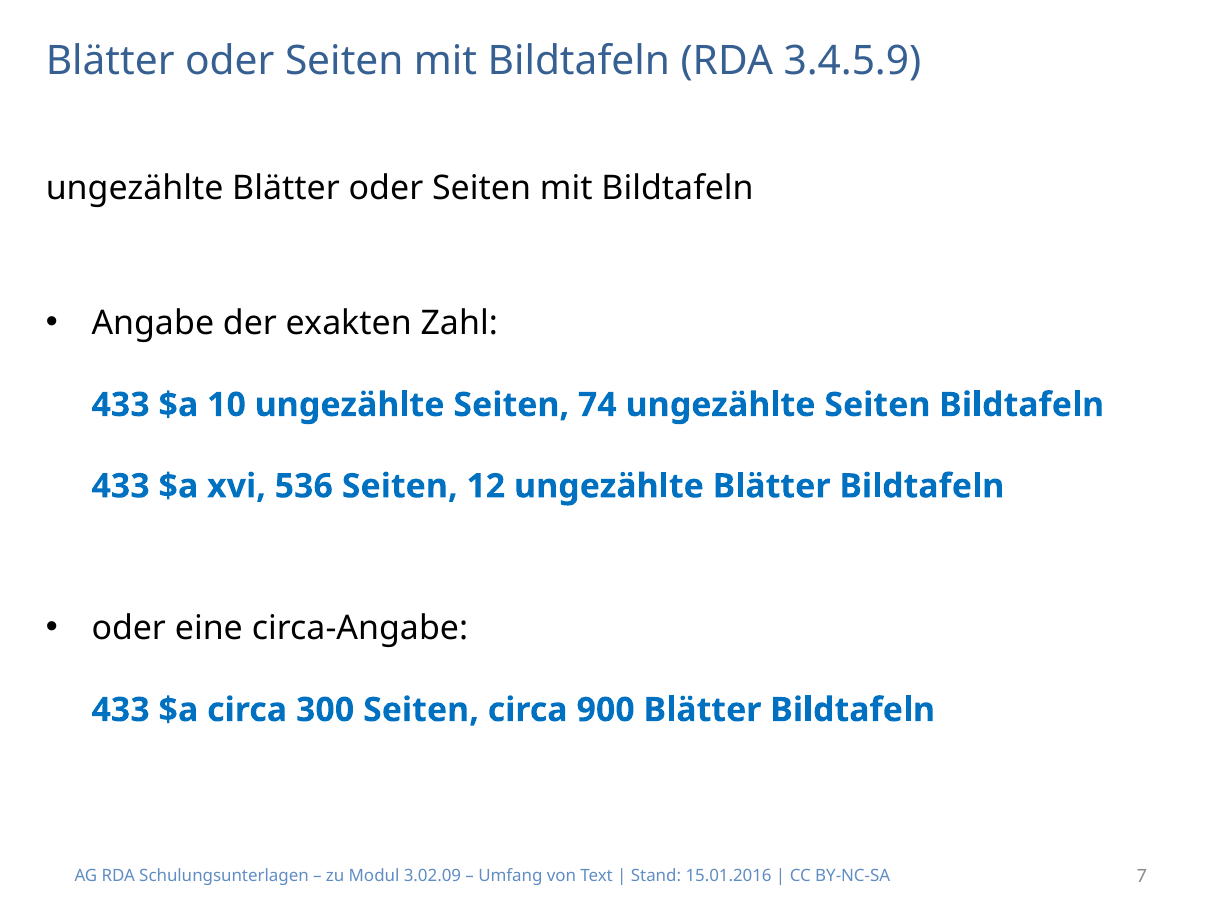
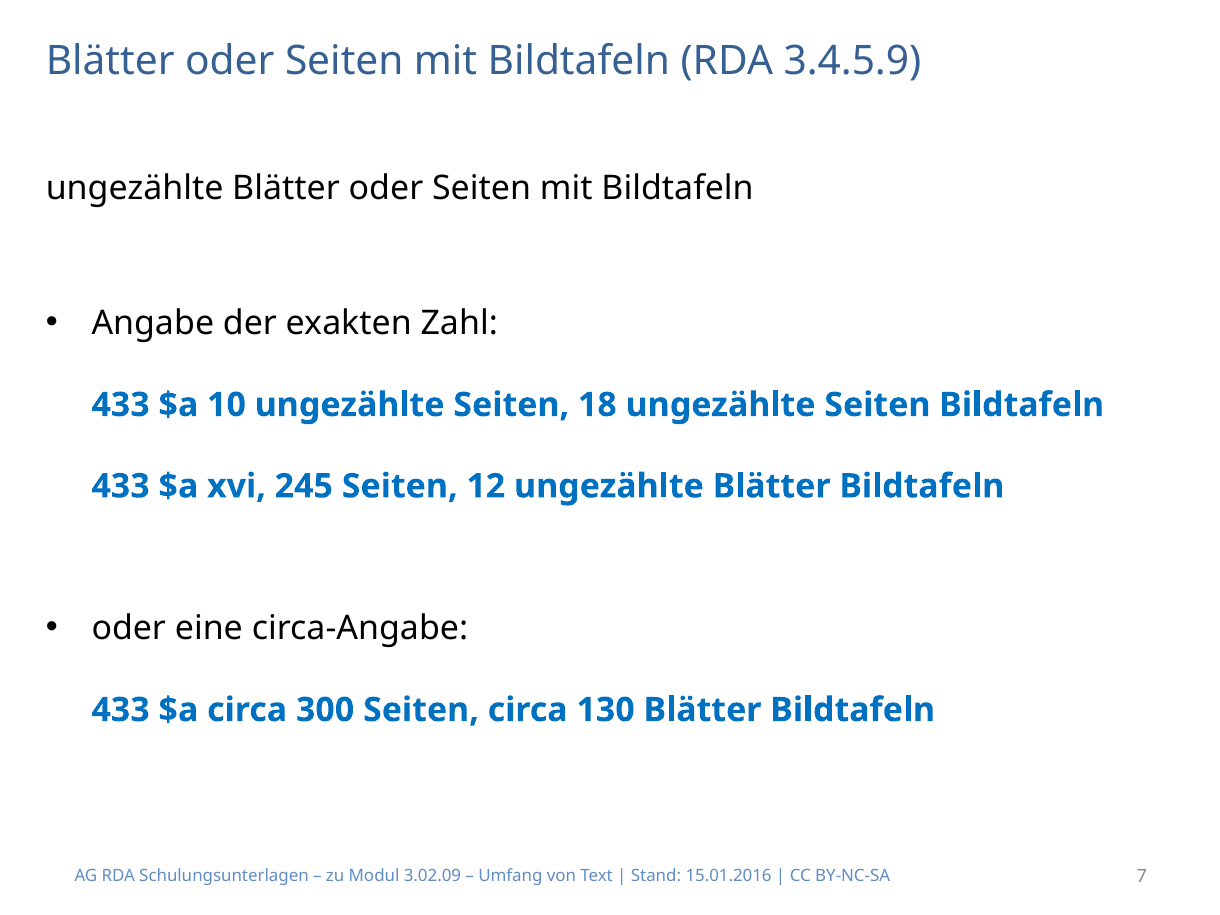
74: 74 -> 18 (597, 405)
536: 536 -> 245 (304, 486)
900: 900 -> 130 (606, 710)
